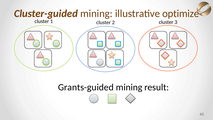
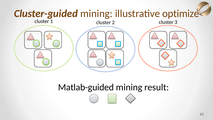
Grants-guided: Grants-guided -> Matlab-guided (86, 87)
